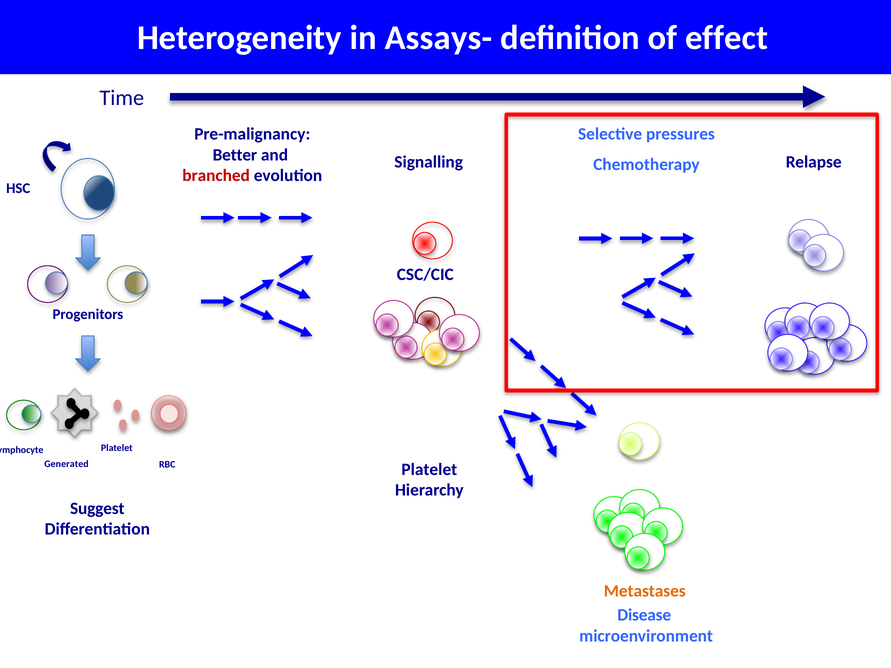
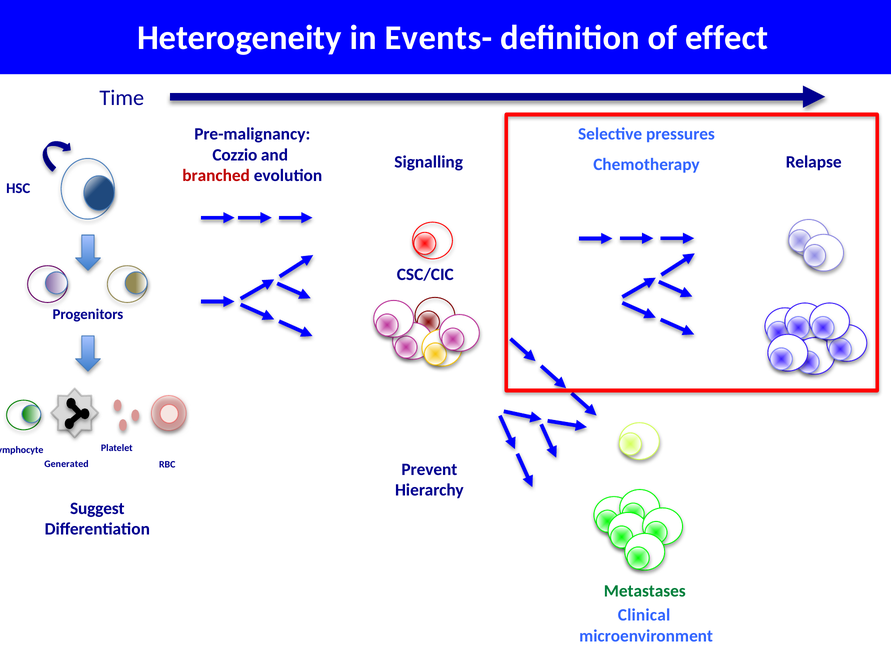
Assays-: Assays- -> Events- (438, 38)
Better: Better -> Cozzio (235, 155)
Platelet: Platelet -> Prevent (429, 470)
Metastases colour: orange -> green (645, 591)
Disease: Disease -> Clinical (644, 615)
